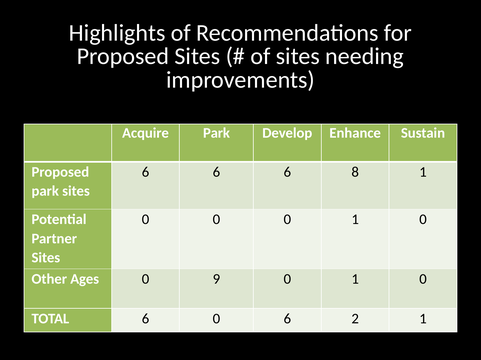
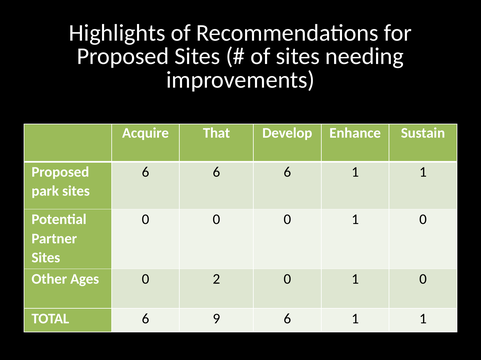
Acquire Park: Park -> That (216, 133)
6 6 8: 8 -> 1 (355, 172)
9: 9 -> 2 (216, 280)
6 0: 0 -> 9 (216, 319)
2: 2 -> 1 (355, 319)
